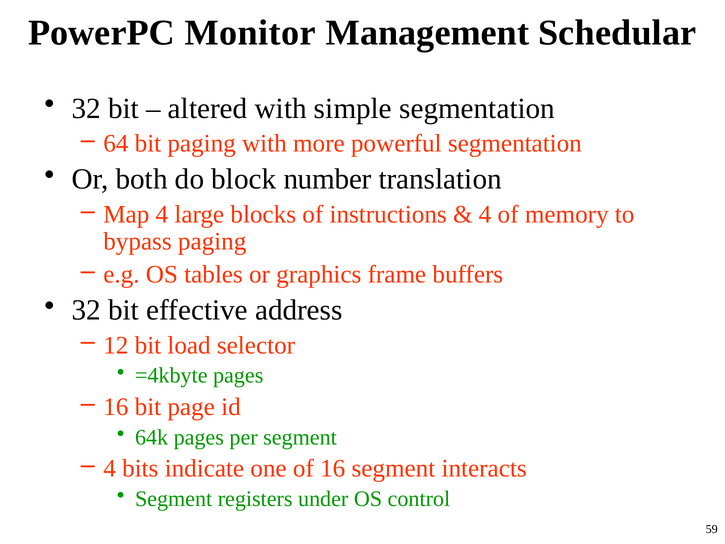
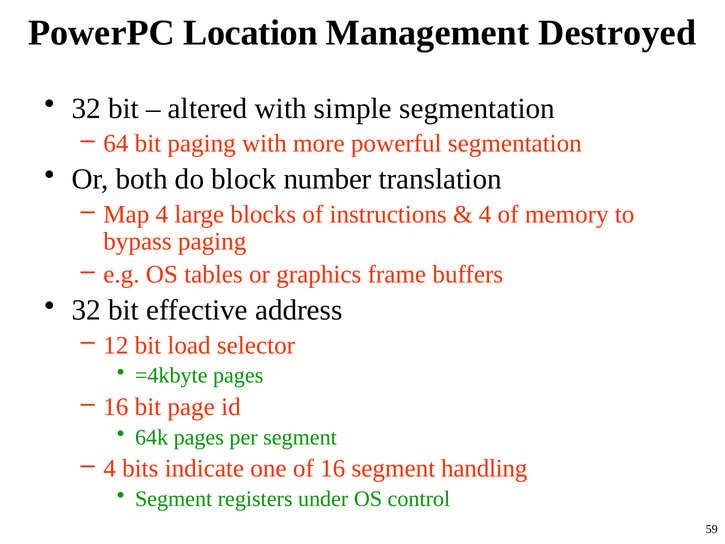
Monitor: Monitor -> Location (251, 33)
Schedular: Schedular -> Destroyed (617, 33)
interacts: interacts -> handling (484, 468)
